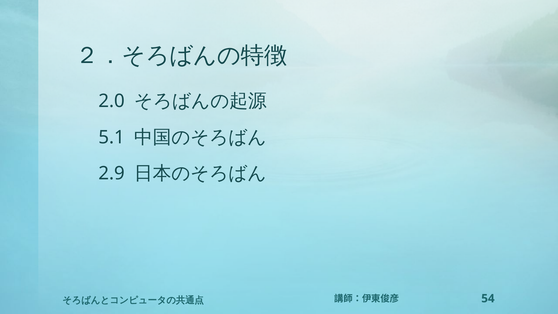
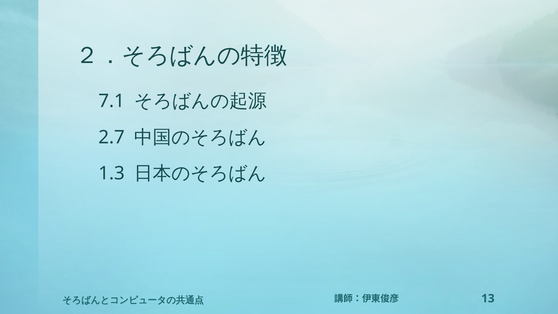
2.0: 2.0 -> 7.1 (112, 101)
5.1: 5.1 -> 2.7 (112, 137)
2.9: 2.9 -> 1.3 (112, 173)
54: 54 -> 13 (488, 298)
